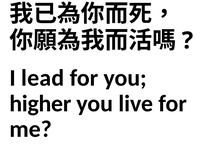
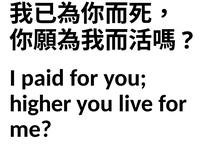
lead: lead -> paid (43, 78)
